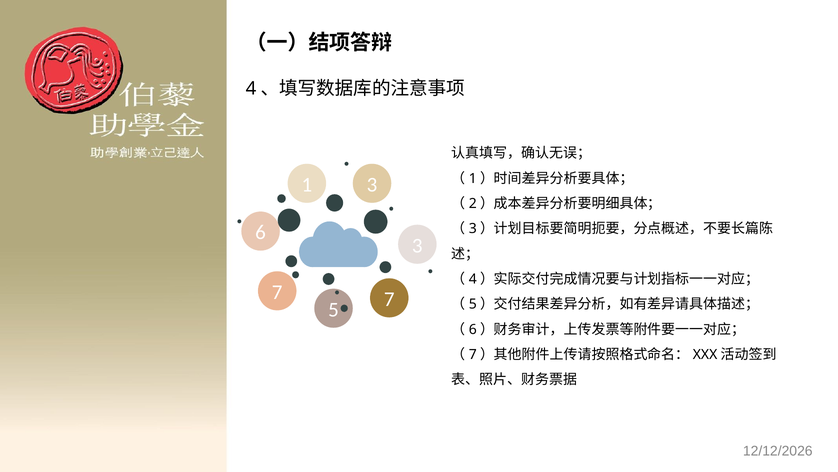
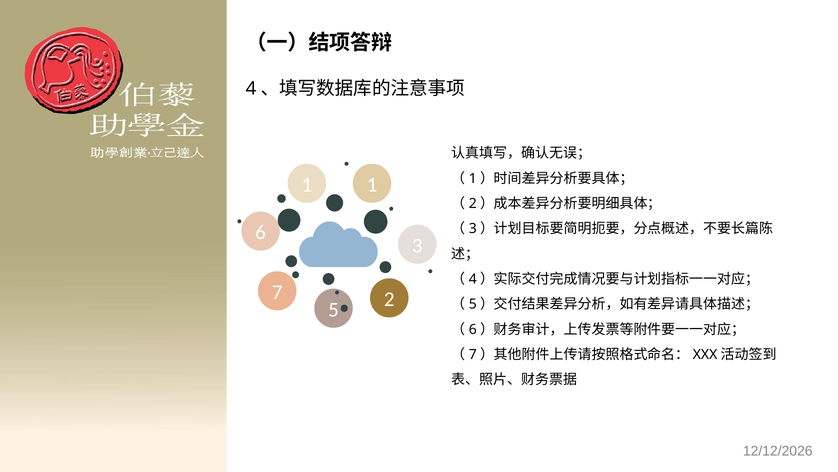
1 3: 3 -> 1 (372, 185)
5 7: 7 -> 2 (389, 299)
